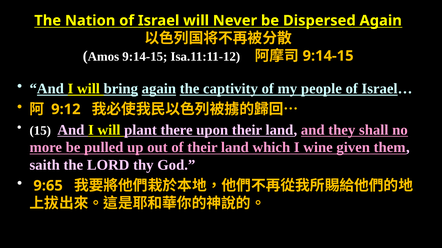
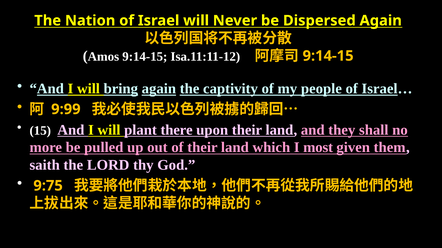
9:12: 9:12 -> 9:99 (66, 110)
wine: wine -> most (318, 148)
9:65: 9:65 -> 9:75 (48, 186)
